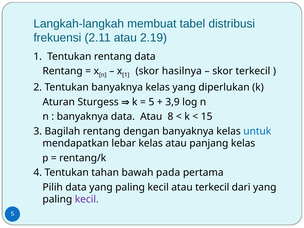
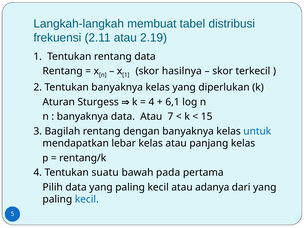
5: 5 -> 4 (151, 102)
3,9: 3,9 -> 6,1 (173, 102)
8: 8 -> 7 (170, 117)
tahan: tahan -> suatu (105, 173)
atau terkecil: terkecil -> adanya (212, 187)
kecil colour: purple -> blue (87, 199)
